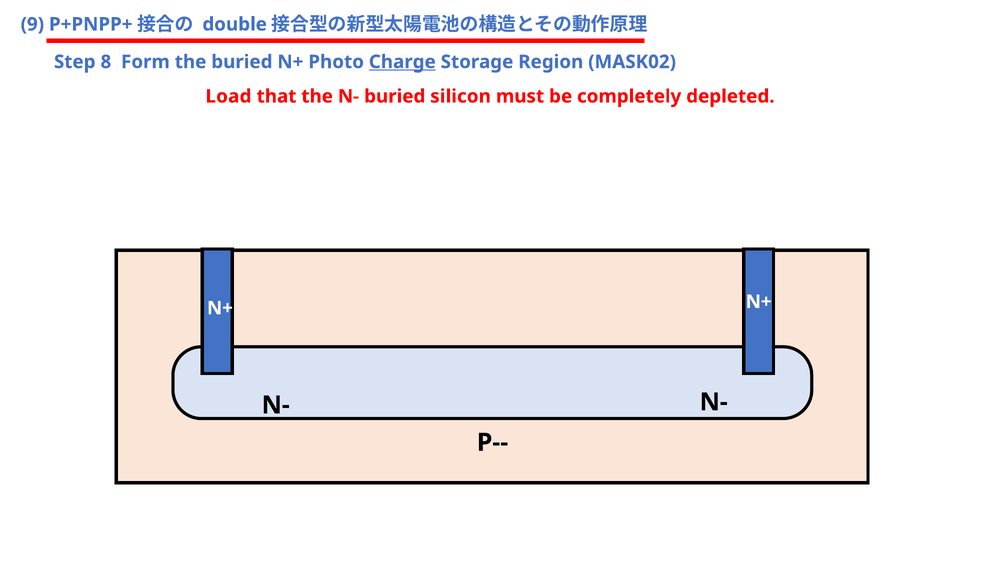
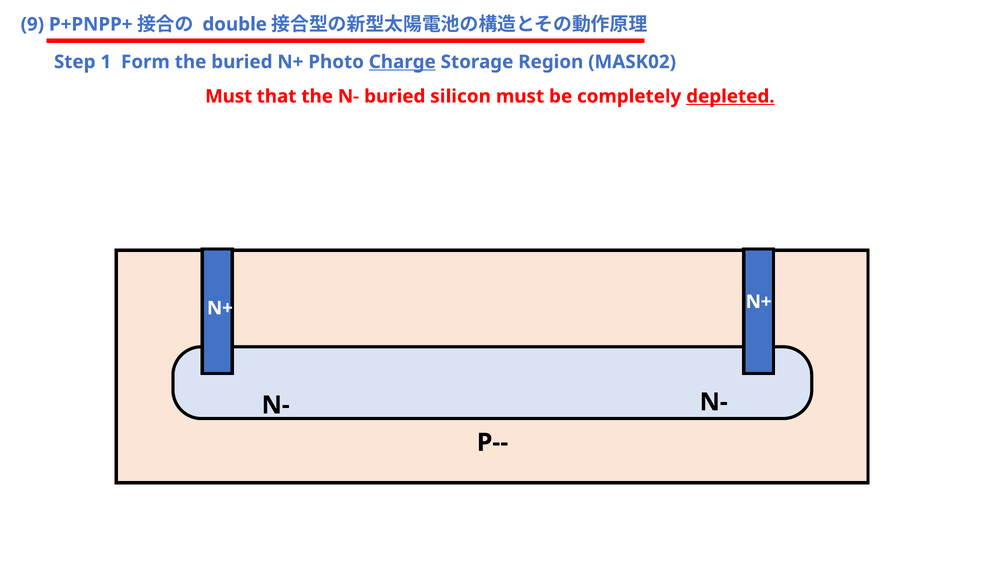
8: 8 -> 1 (106, 62)
Load: Load -> Must (229, 96)
depleted underline: none -> present (730, 96)
